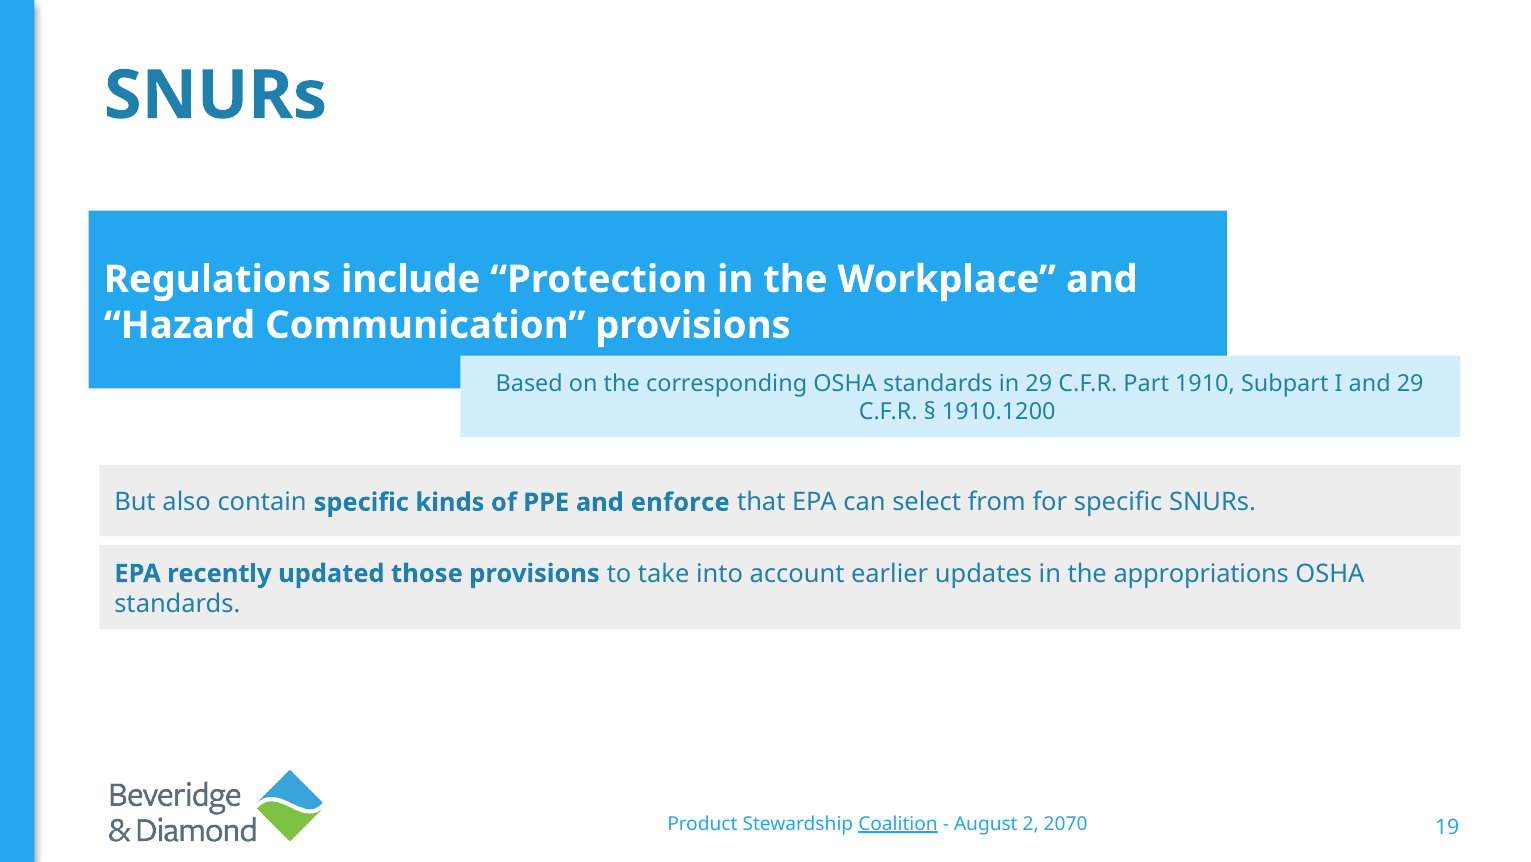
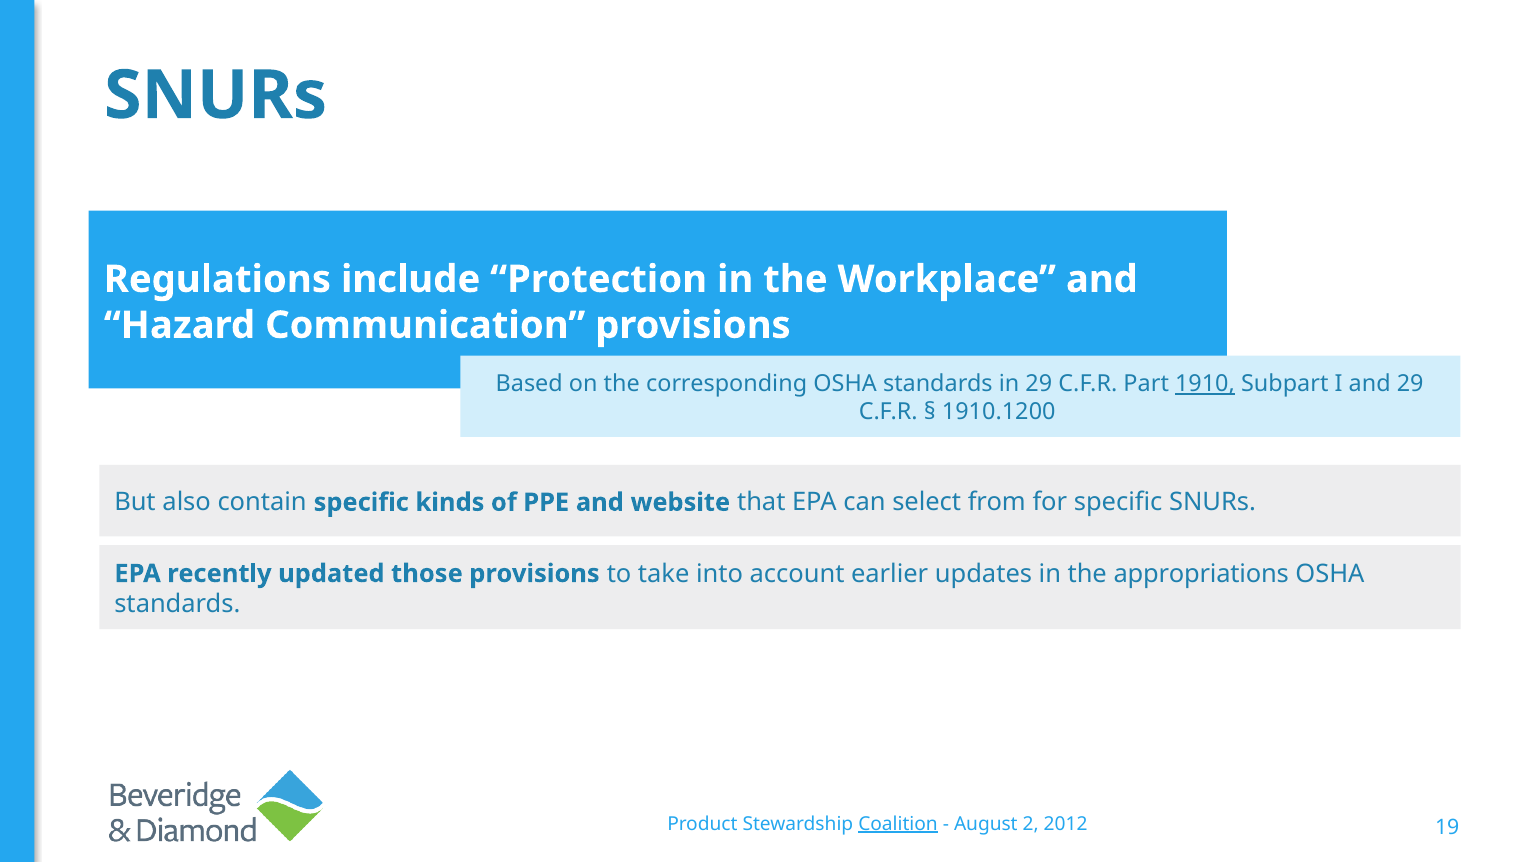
1910 underline: none -> present (1205, 384)
enforce: enforce -> website (680, 502)
2070: 2070 -> 2012 (1066, 824)
